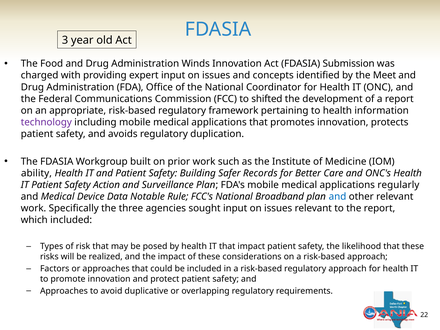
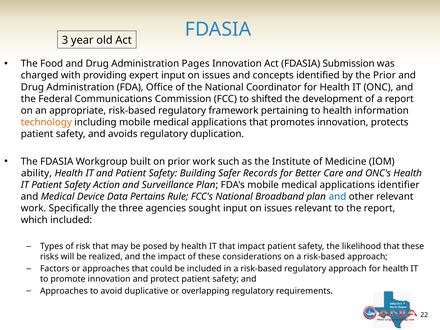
Winds: Winds -> Pages (196, 64)
the Meet: Meet -> Prior (384, 75)
technology colour: purple -> orange (46, 122)
regularly: regularly -> identifier (398, 185)
Notable: Notable -> Pertains (148, 197)
